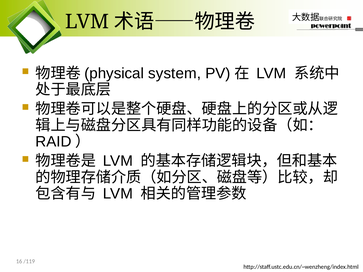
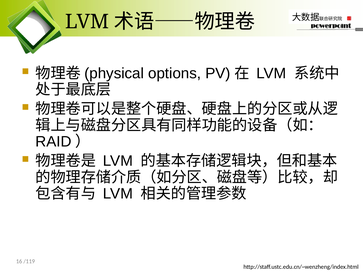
system: system -> options (175, 73)
